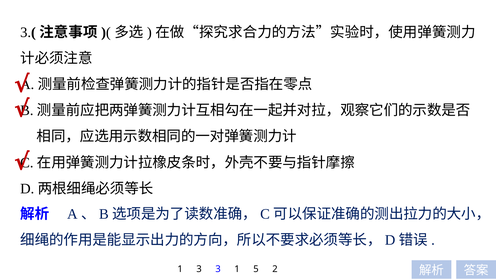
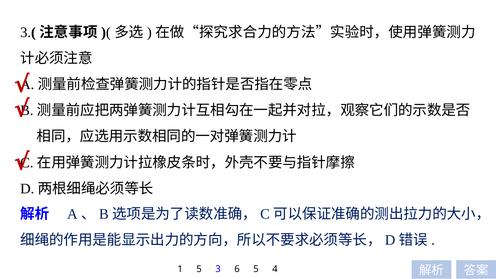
1 3: 3 -> 5 (199, 269)
3 1: 1 -> 6 (237, 269)
2: 2 -> 4 (275, 269)
